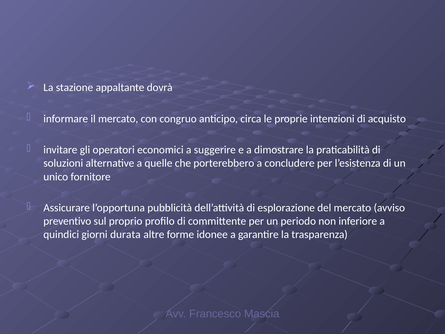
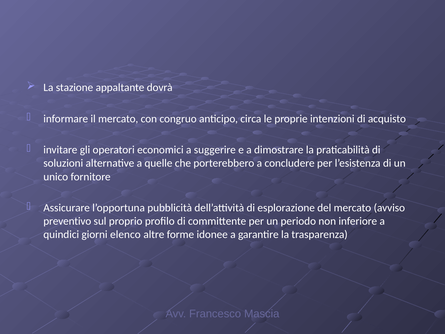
durata: durata -> elenco (125, 234)
